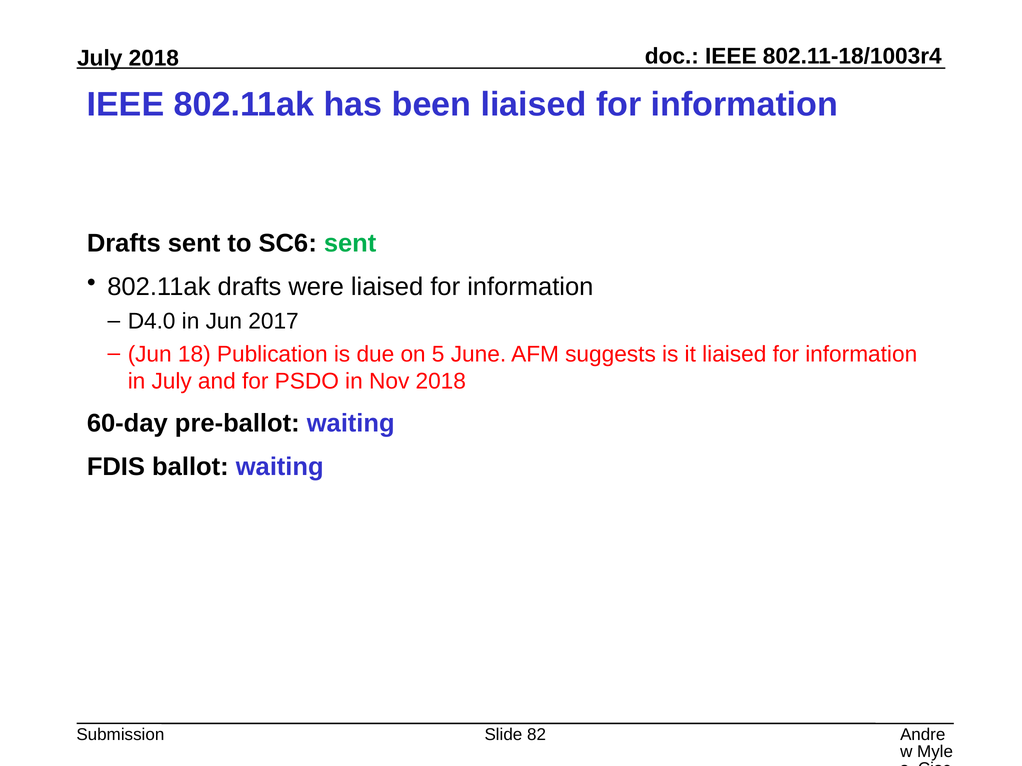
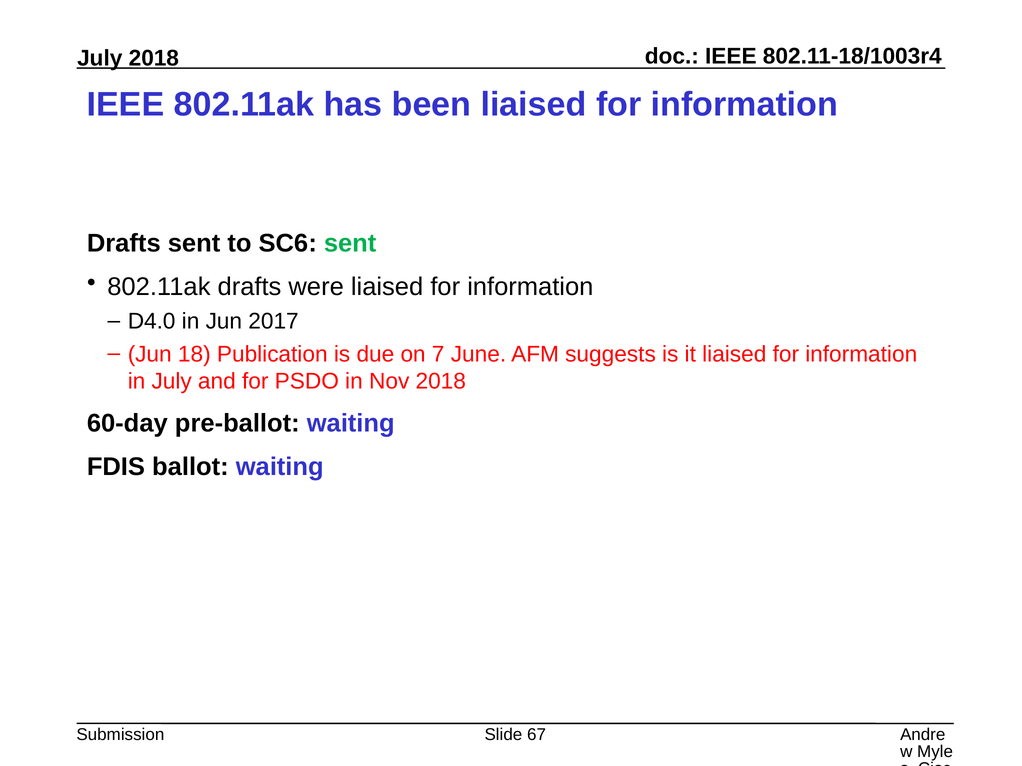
5: 5 -> 7 (438, 354)
82: 82 -> 67 (537, 735)
